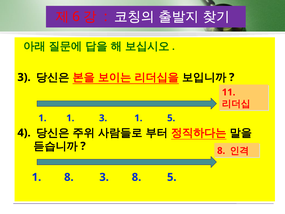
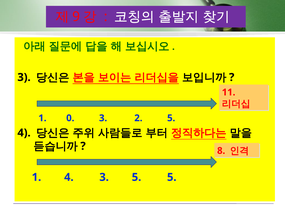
6: 6 -> 9 (76, 17)
1 1: 1 -> 0 (70, 118)
3 1: 1 -> 2 (138, 118)
1 8: 8 -> 4 (69, 177)
3 8: 8 -> 5 (137, 177)
